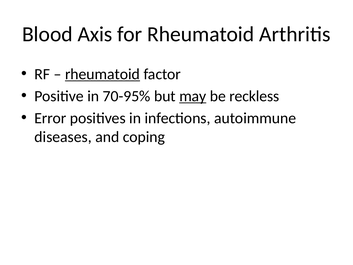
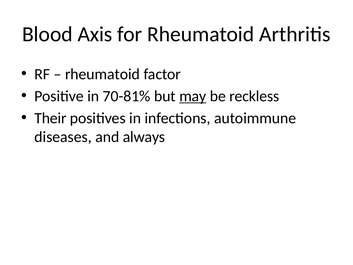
rheumatoid underline: present -> none (102, 74)
70-95%: 70-95% -> 70-81% (127, 96)
Error: Error -> Their (50, 118)
coping: coping -> always (144, 137)
